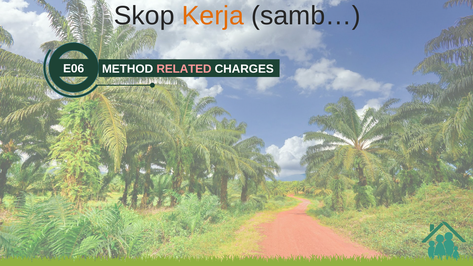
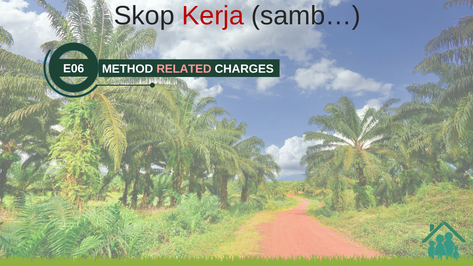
Kerja colour: orange -> red (213, 16)
